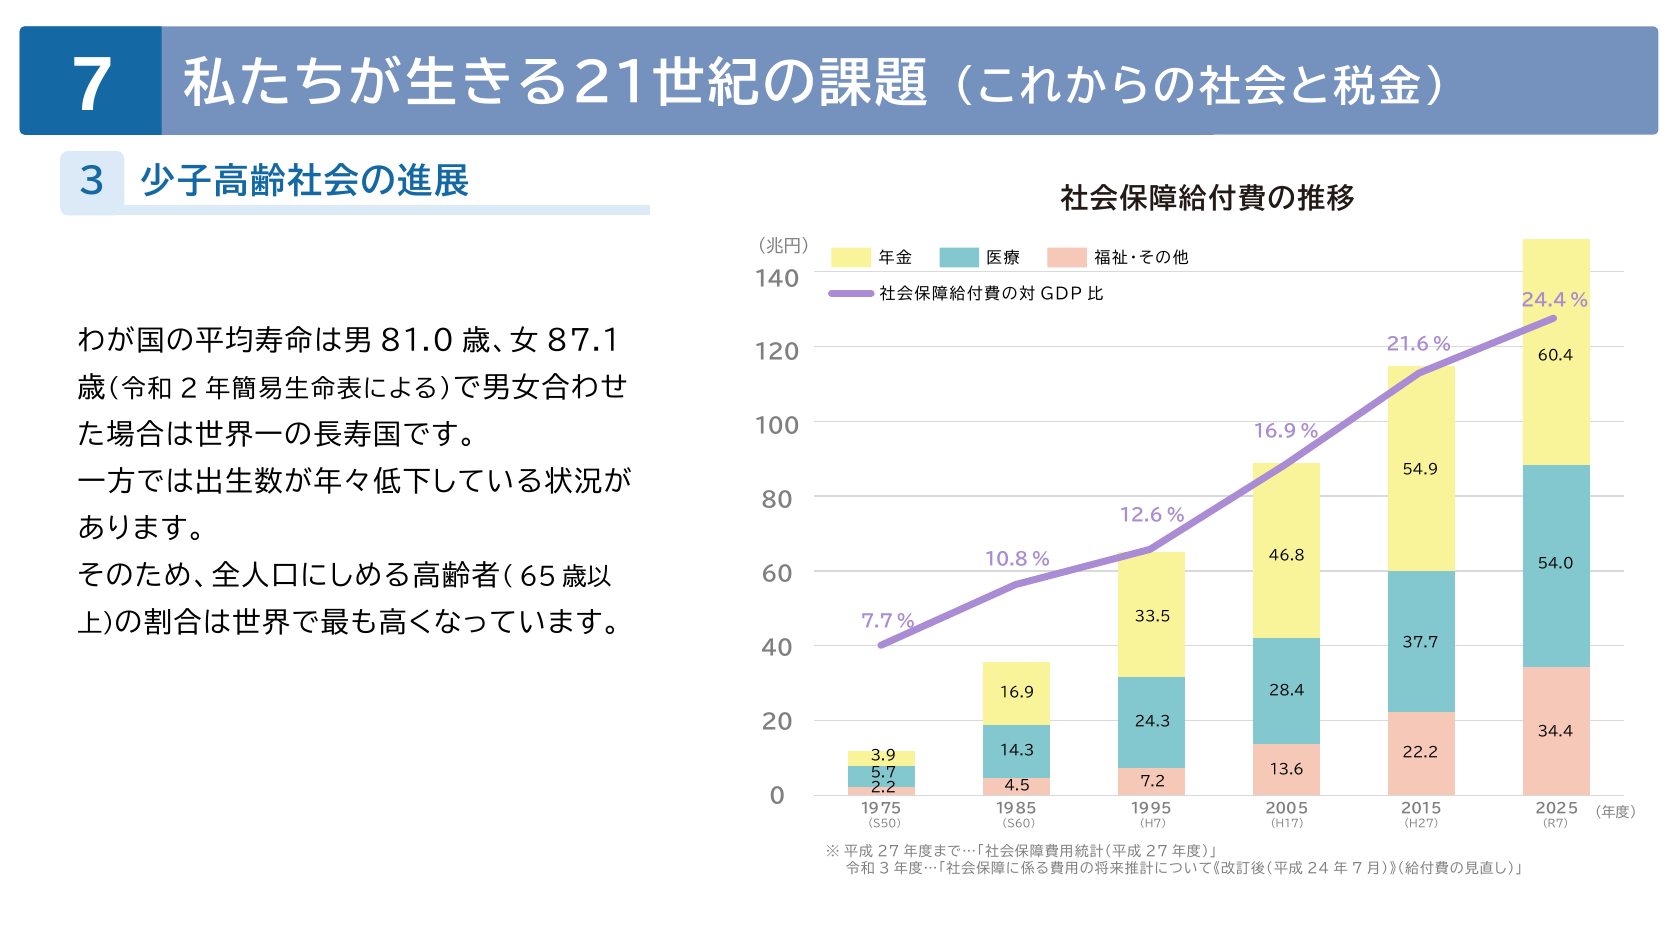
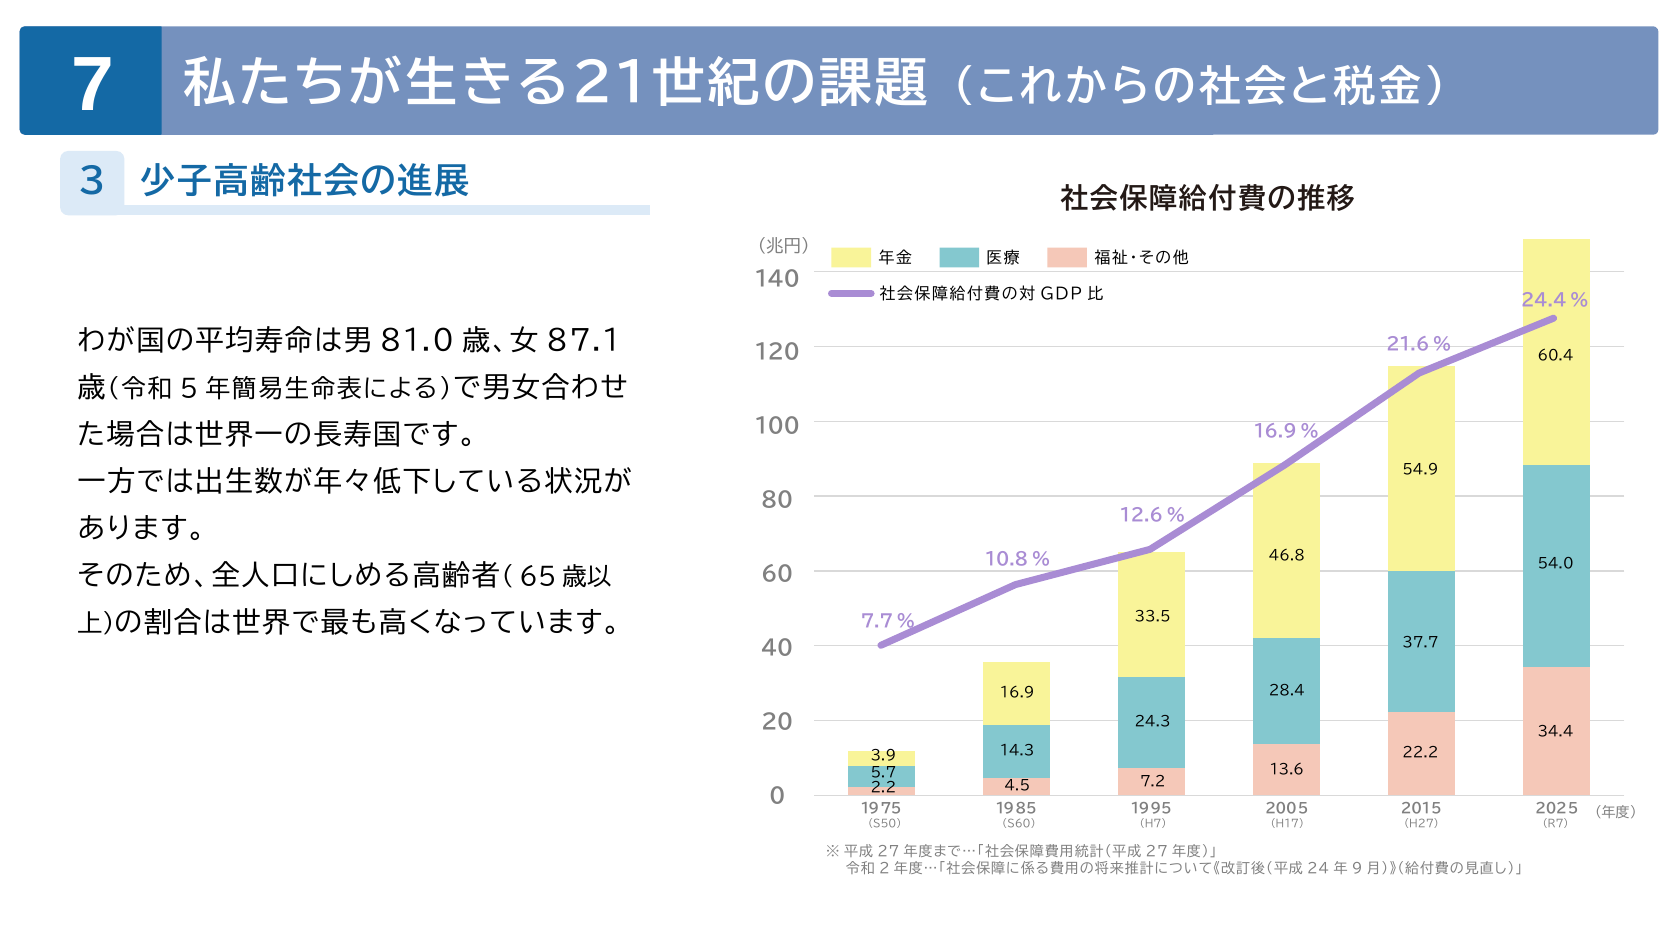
2: 2 -> 5 (189, 389)
3: 3 -> 2 (884, 869)
7: 7 -> 9 (1357, 869)
